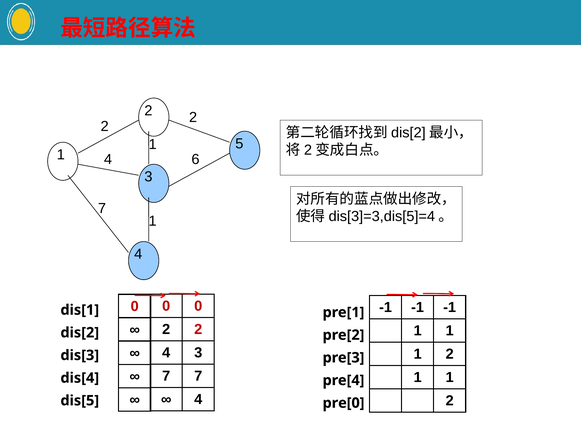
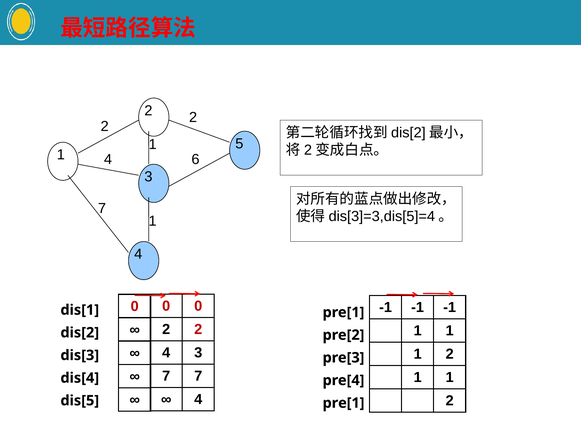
pre[0: pre[0 -> pre[1 (344, 403)
